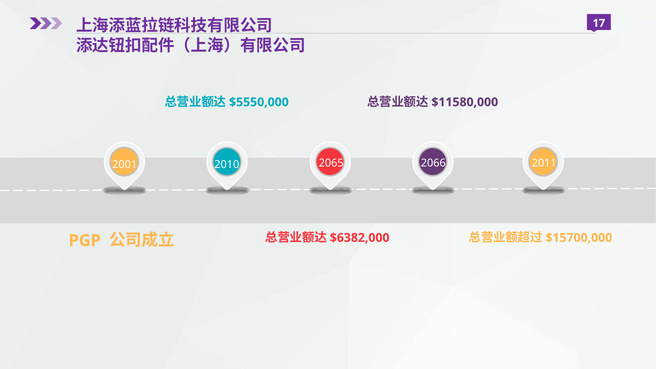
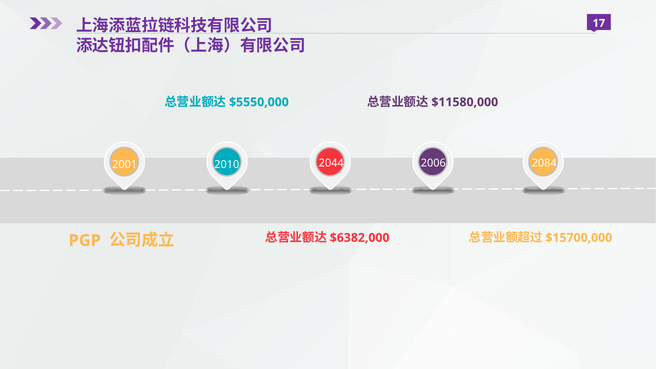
2065: 2065 -> 2044 (331, 163)
2066: 2066 -> 2006 (433, 163)
2011: 2011 -> 2084 (544, 163)
